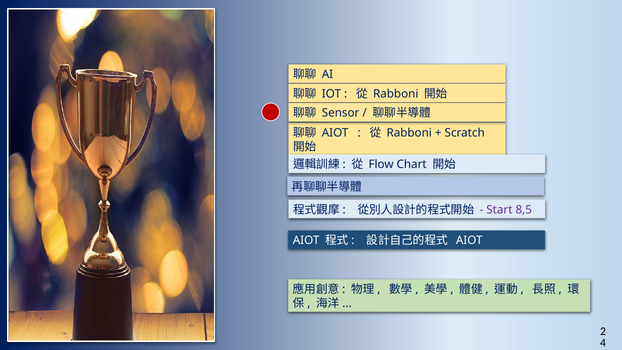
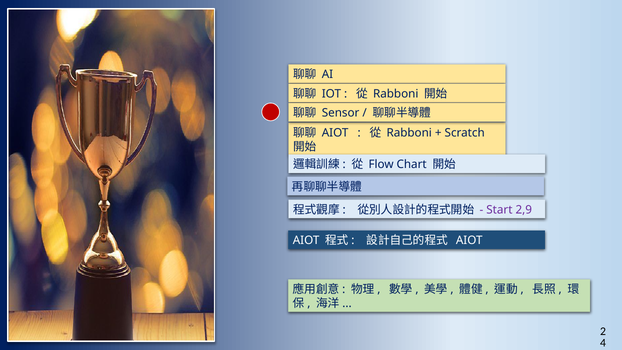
8,5: 8,5 -> 2,9 (524, 210)
